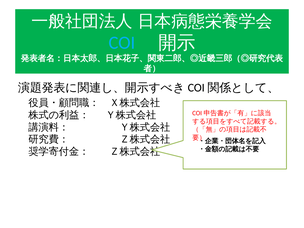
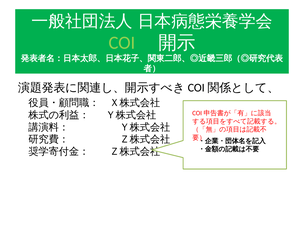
COI colour: light blue -> light green (122, 43)
